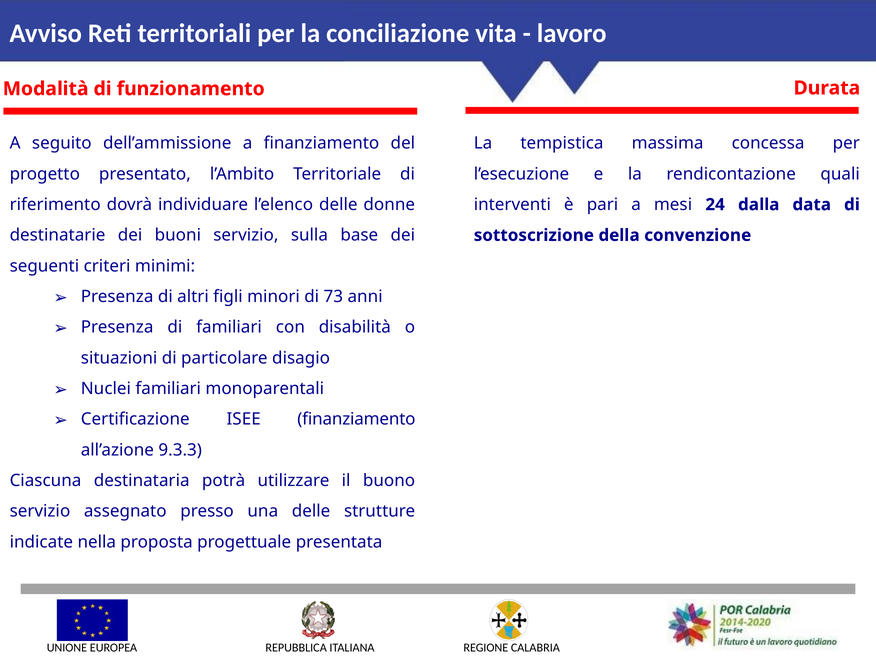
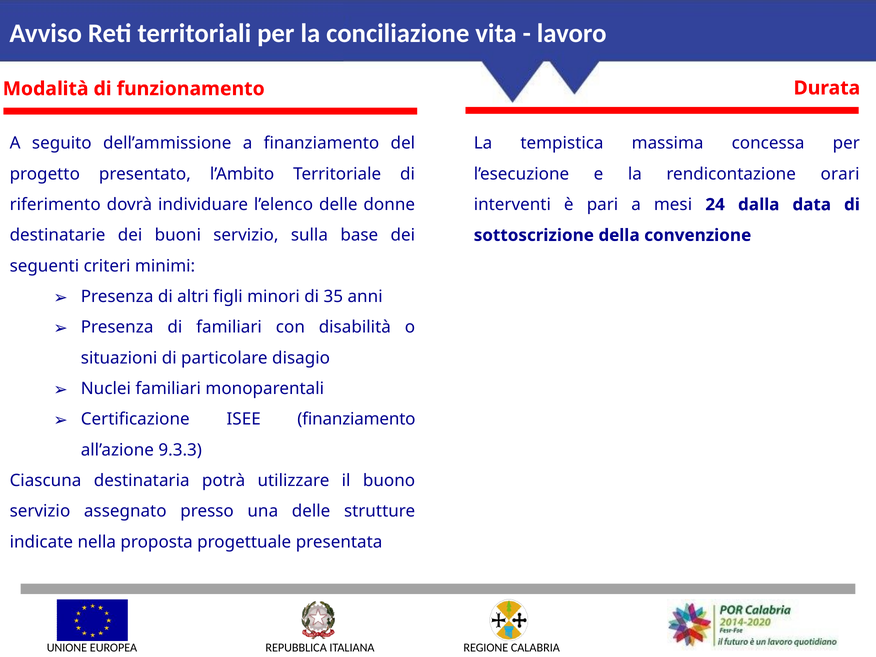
quali: quali -> orari (840, 174)
73: 73 -> 35 (333, 297)
